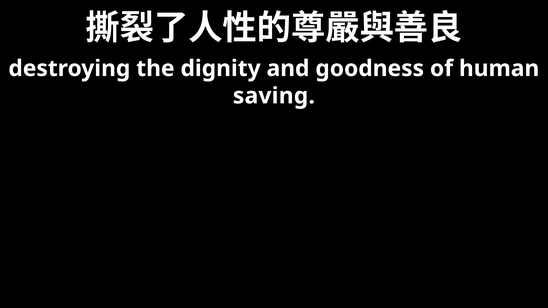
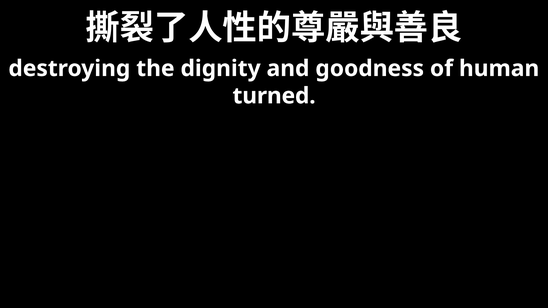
saving: saving -> turned (274, 96)
